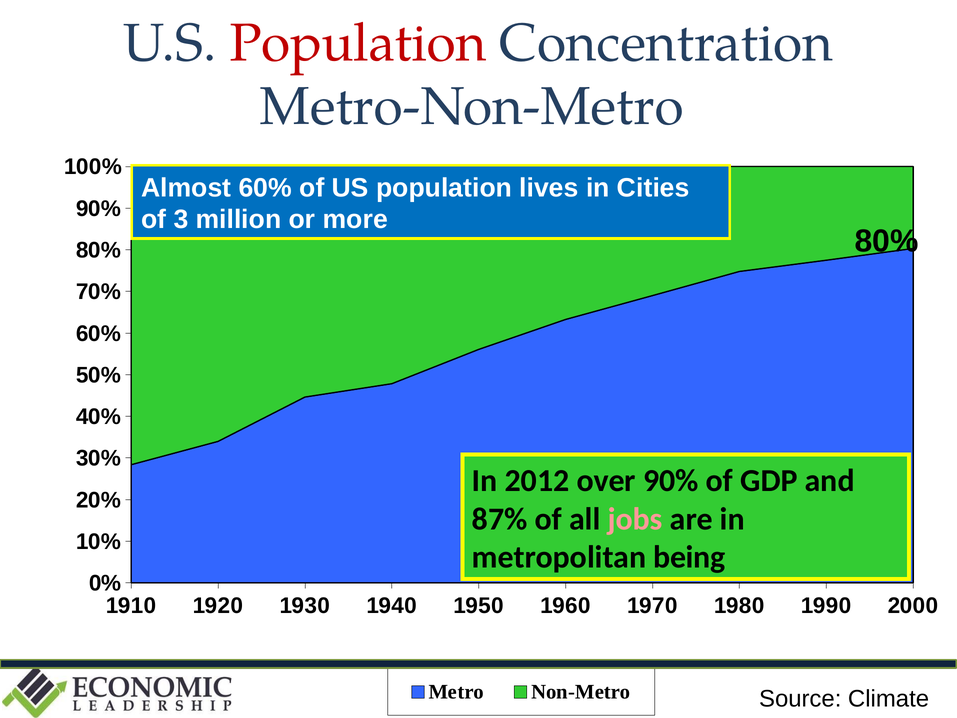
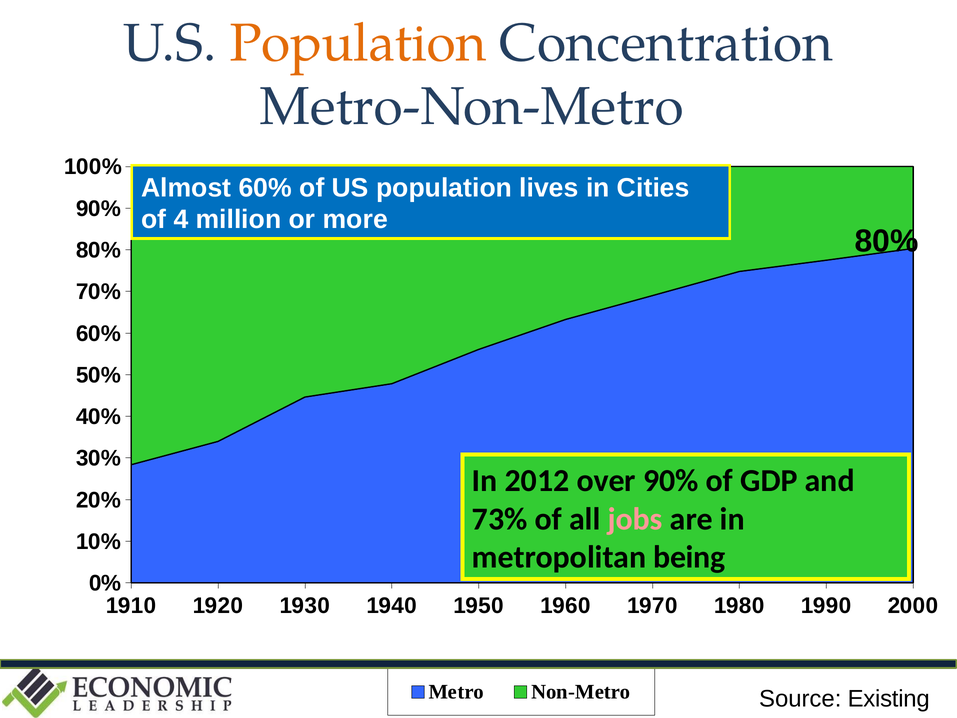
Population colour: red -> orange (358, 43)
3: 3 -> 4 (181, 220)
87%: 87% -> 73% (500, 519)
Climate: Climate -> Existing (889, 699)
